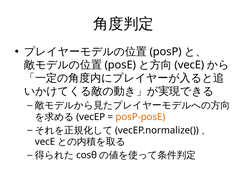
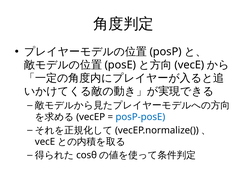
posP-posE colour: orange -> blue (140, 117)
